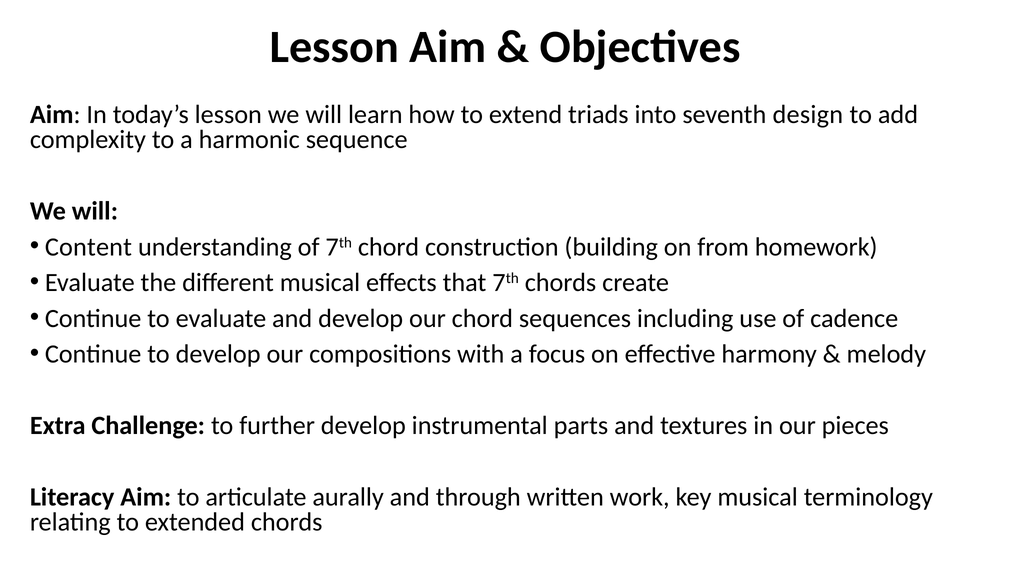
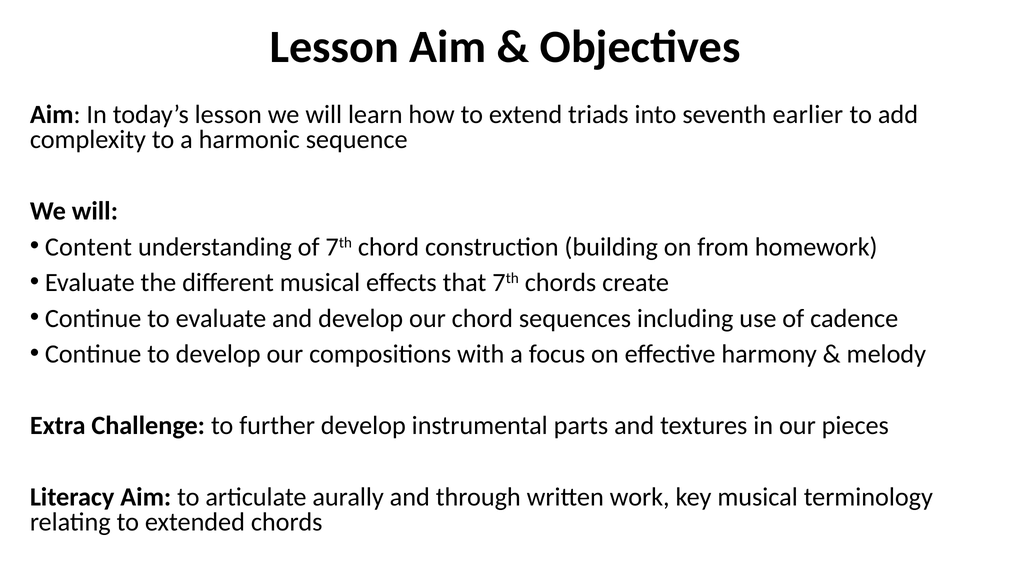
design: design -> earlier (808, 114)
